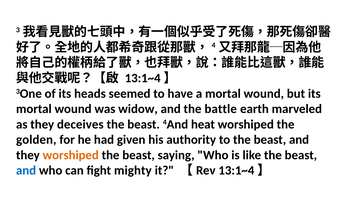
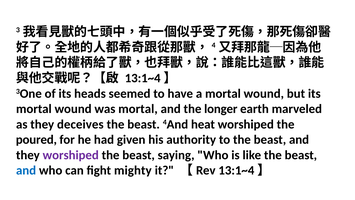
was widow: widow -> mortal (138, 109)
battle: battle -> longer (221, 109)
golden: golden -> poured (36, 140)
worshiped colour: orange -> purple (71, 155)
